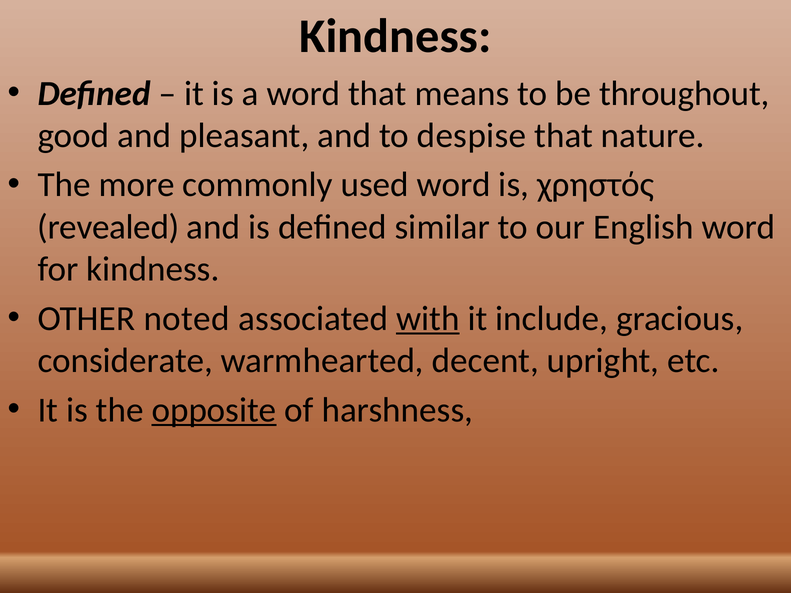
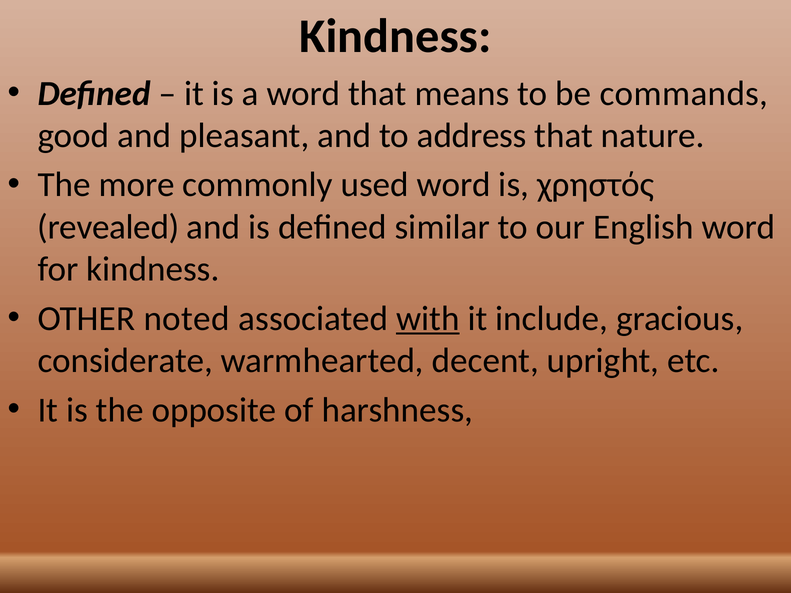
throughout: throughout -> commands (684, 93)
despise: despise -> address (472, 136)
opposite underline: present -> none (214, 410)
